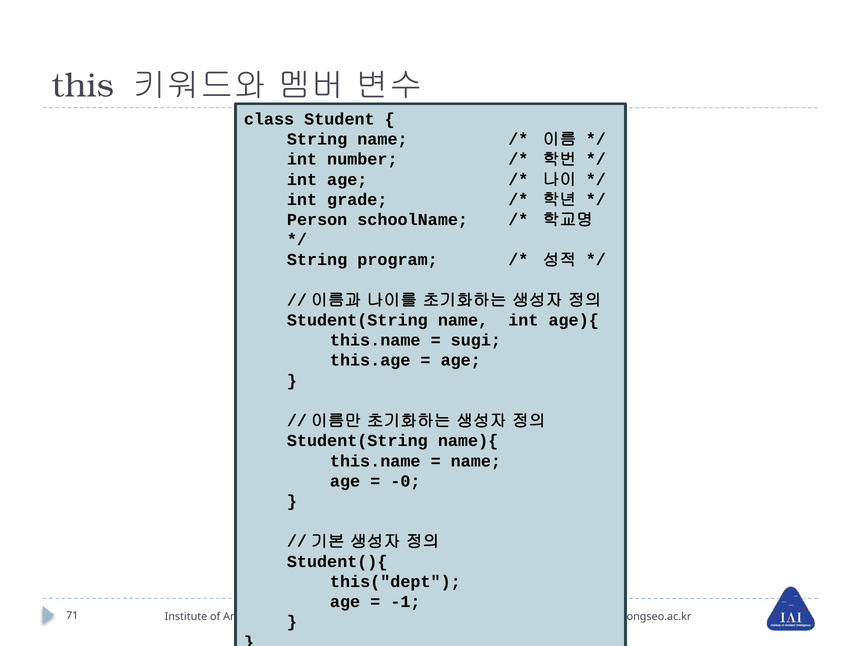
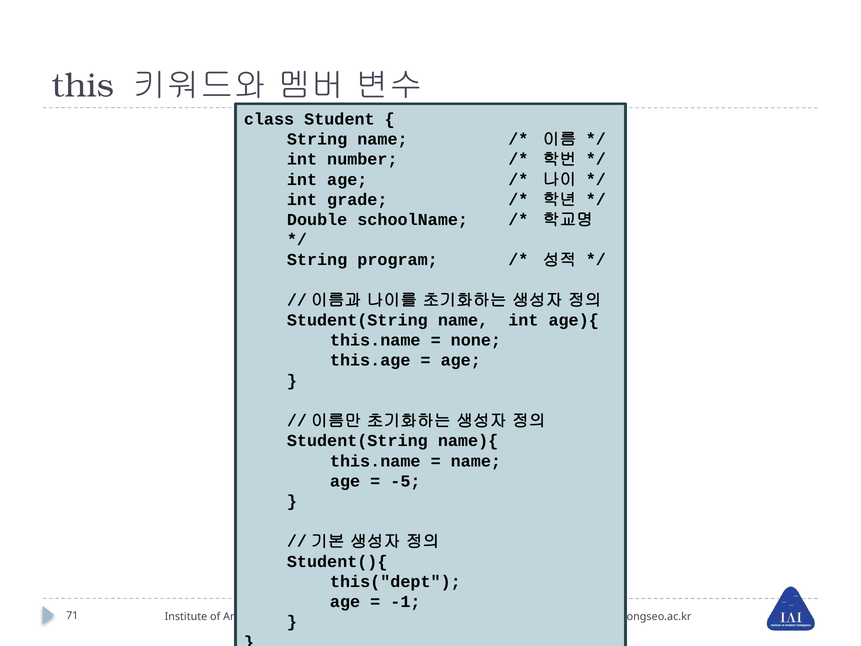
Person: Person -> Double (317, 220)
sugi: sugi -> none (476, 340)
-0: -0 -> -5 (405, 481)
